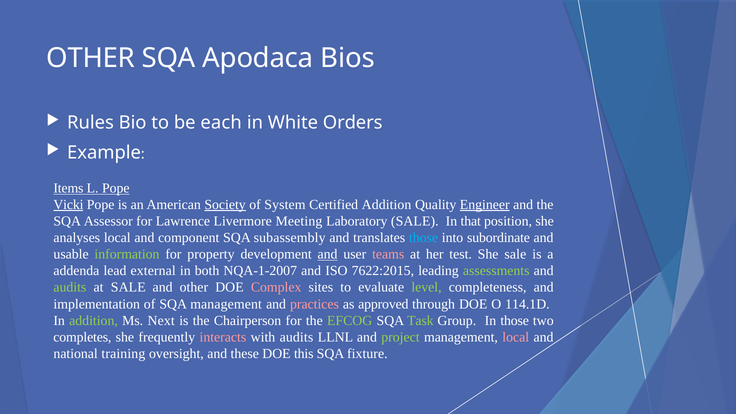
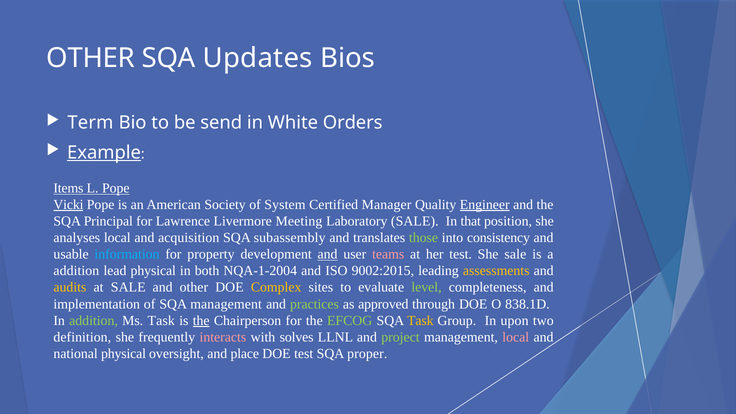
Apodaca: Apodaca -> Updates (258, 58)
Rules: Rules -> Term (90, 123)
each: each -> send (221, 123)
Example underline: none -> present (104, 153)
Society underline: present -> none (225, 205)
Certified Addition: Addition -> Manager (387, 205)
Assessor: Assessor -> Principal (108, 221)
component: component -> acquisition (189, 238)
those colour: light blue -> light green (424, 238)
subordinate: subordinate -> consistency (499, 238)
information colour: light green -> light blue (127, 254)
addenda: addenda -> addition (76, 271)
lead external: external -> physical (153, 271)
NQA-1-2007: NQA-1-2007 -> NQA-1-2004 (260, 271)
7622:2015: 7622:2015 -> 9002:2015 (383, 271)
assessments colour: light green -> yellow (496, 271)
audits colour: light green -> yellow (70, 287)
Complex colour: pink -> yellow (276, 287)
practices colour: pink -> light green (314, 304)
114.1D: 114.1D -> 838.1D (527, 304)
Ms Next: Next -> Task (161, 321)
the underline: none -> present (201, 321)
Task colour: light green -> yellow (420, 321)
In those: those -> upon (515, 321)
completes: completes -> definition (82, 337)
with audits: audits -> solves (297, 337)
national training: training -> physical (124, 354)
these: these -> place (245, 354)
DOE this: this -> test (304, 354)
fixture: fixture -> proper (367, 354)
